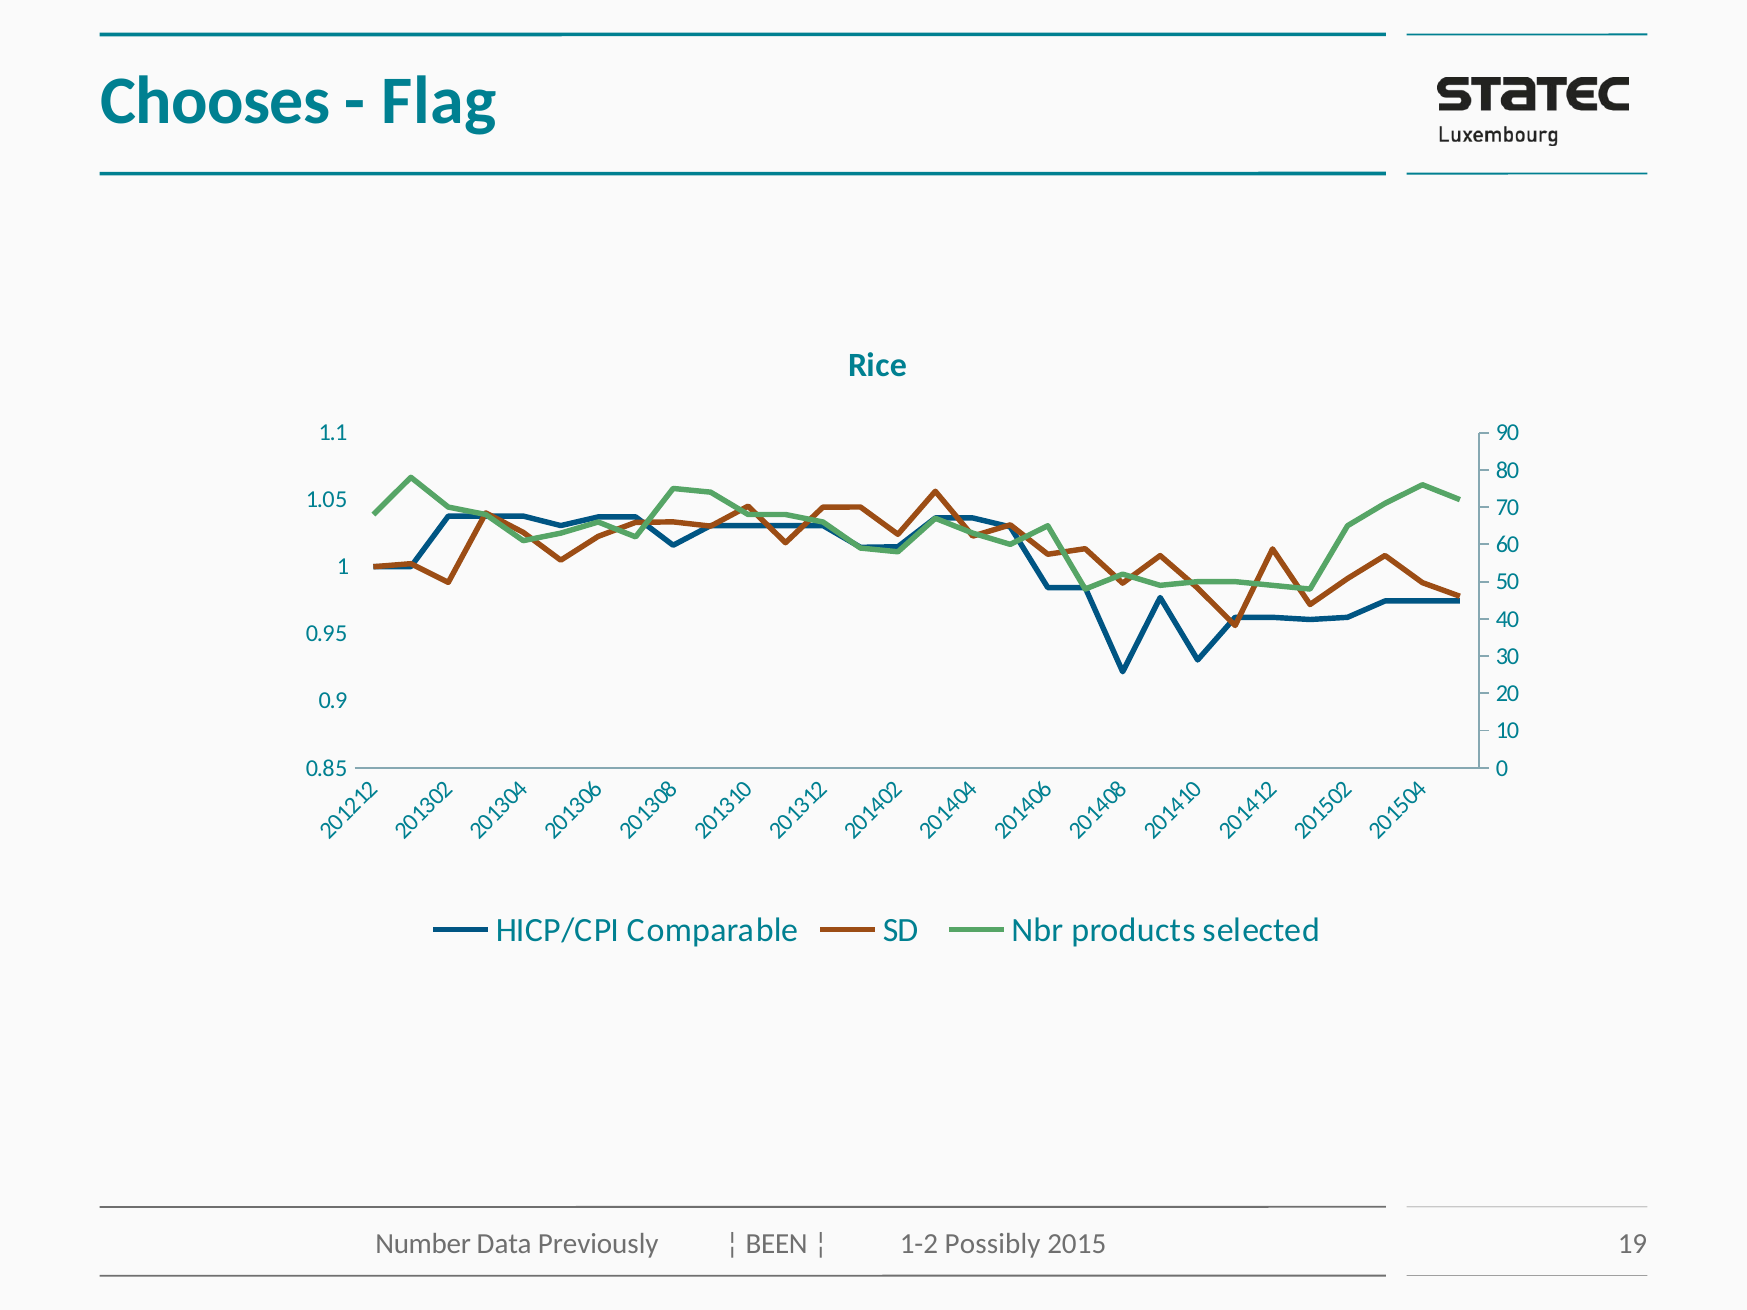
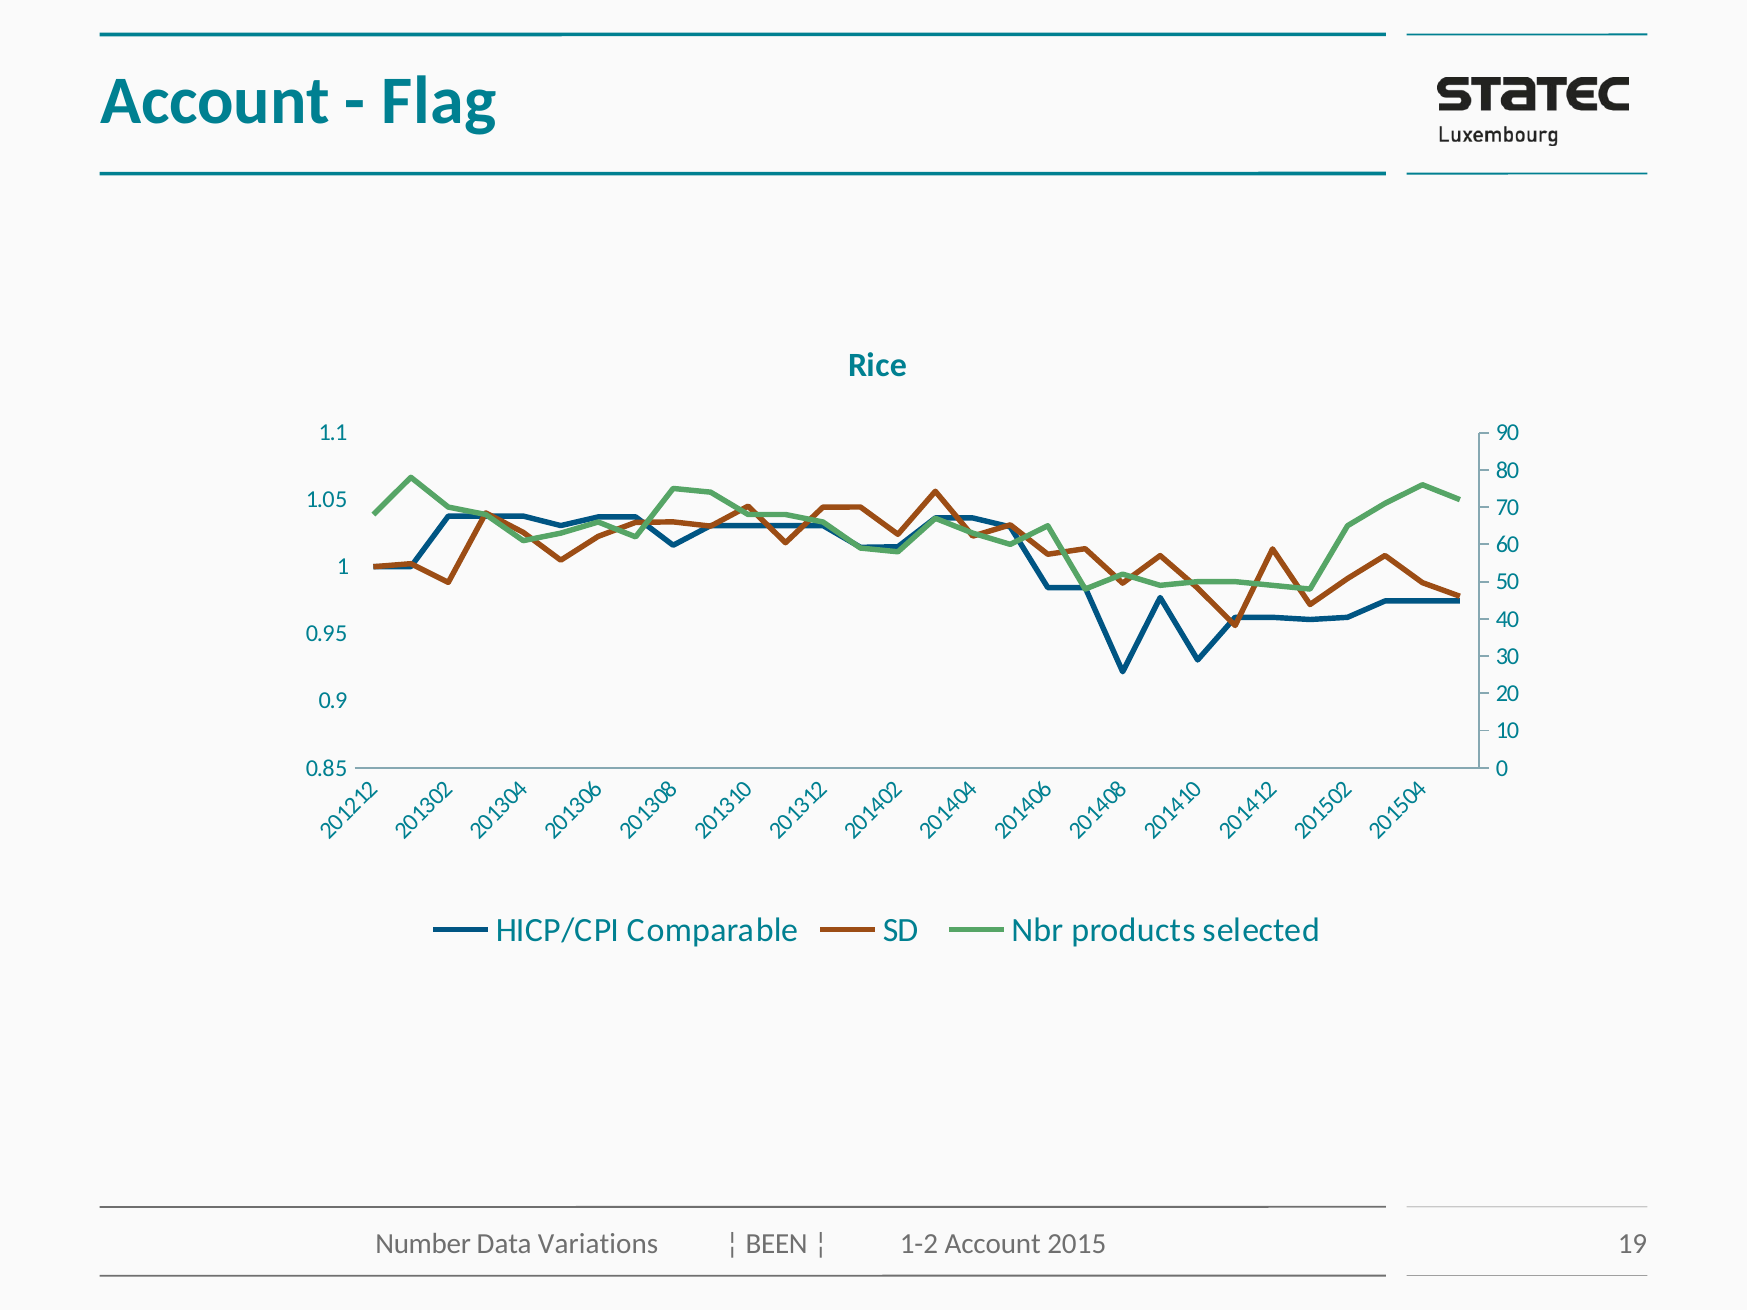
Chooses: Chooses -> Account (215, 101)
Previously: Previously -> Variations (598, 1244)
1-2 Possibly: Possibly -> Account (993, 1244)
